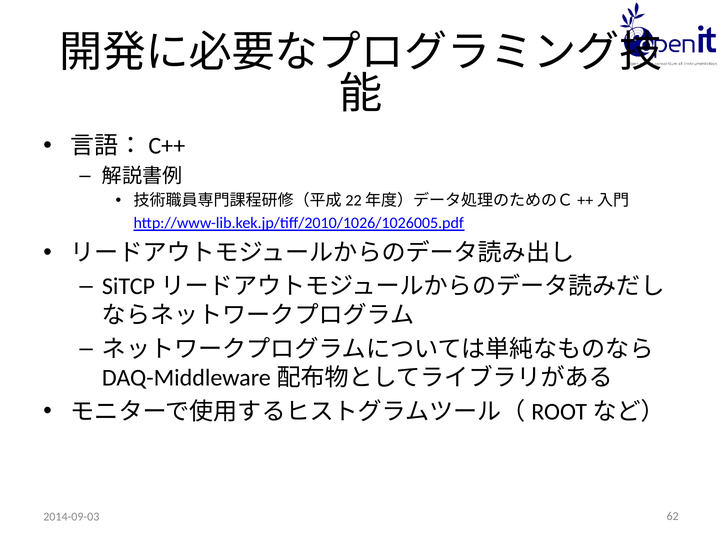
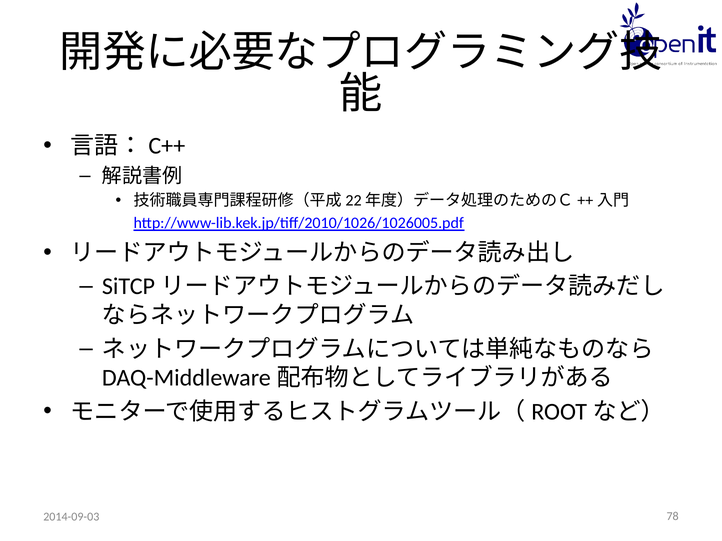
62: 62 -> 78 (673, 517)
